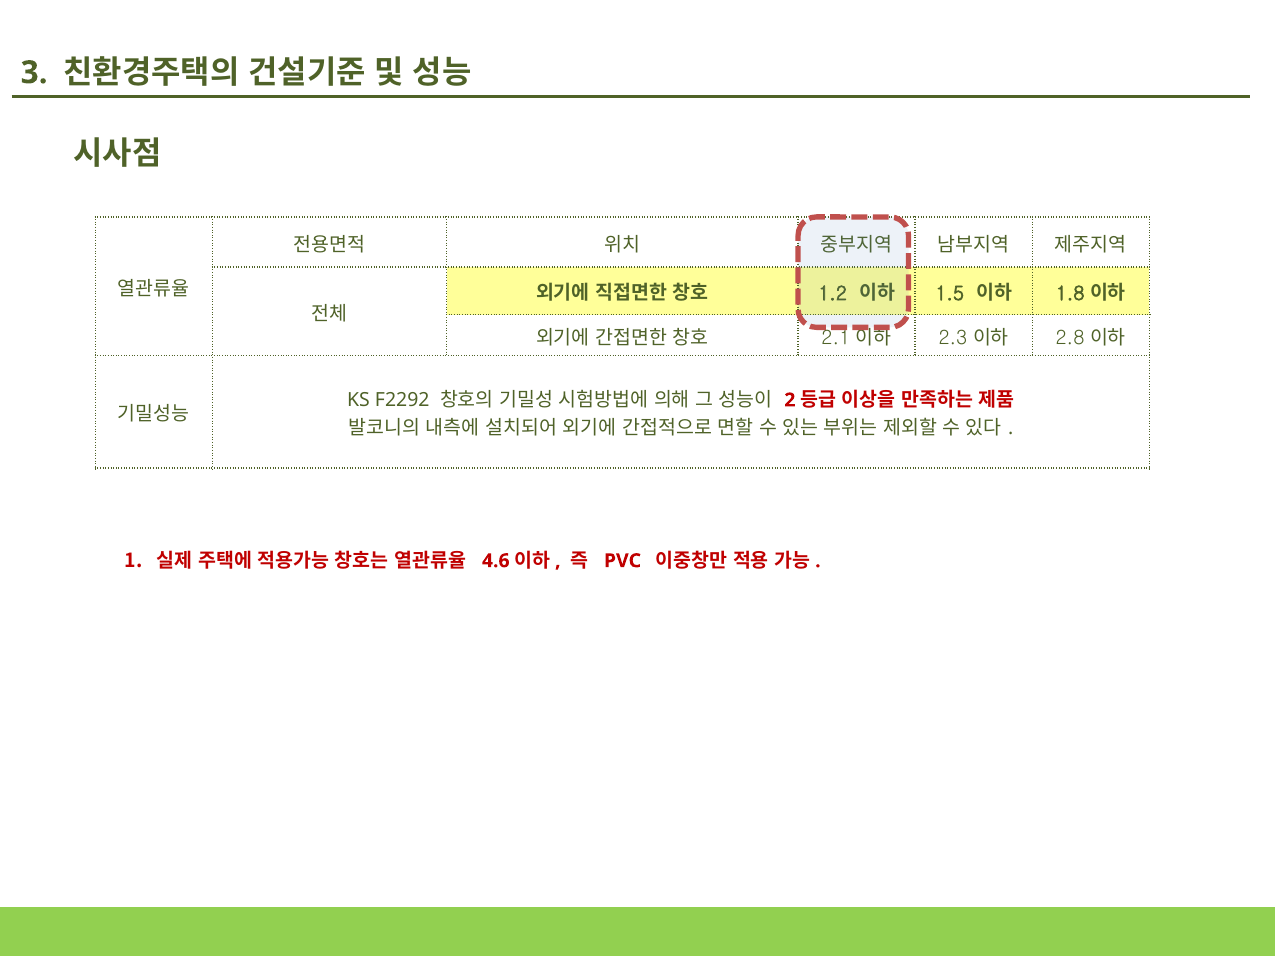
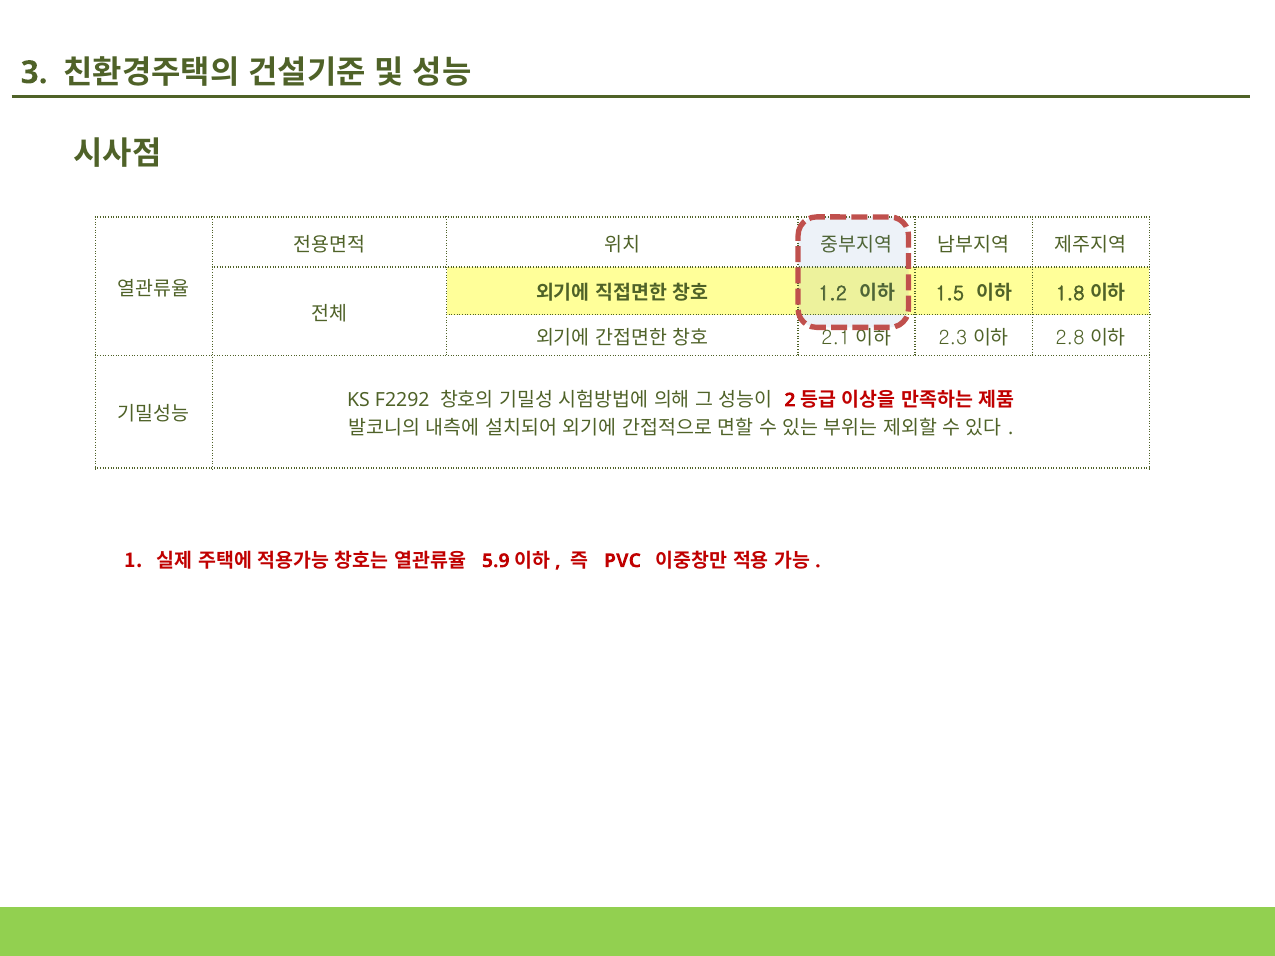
4.6: 4.6 -> 5.9 (496, 561)
